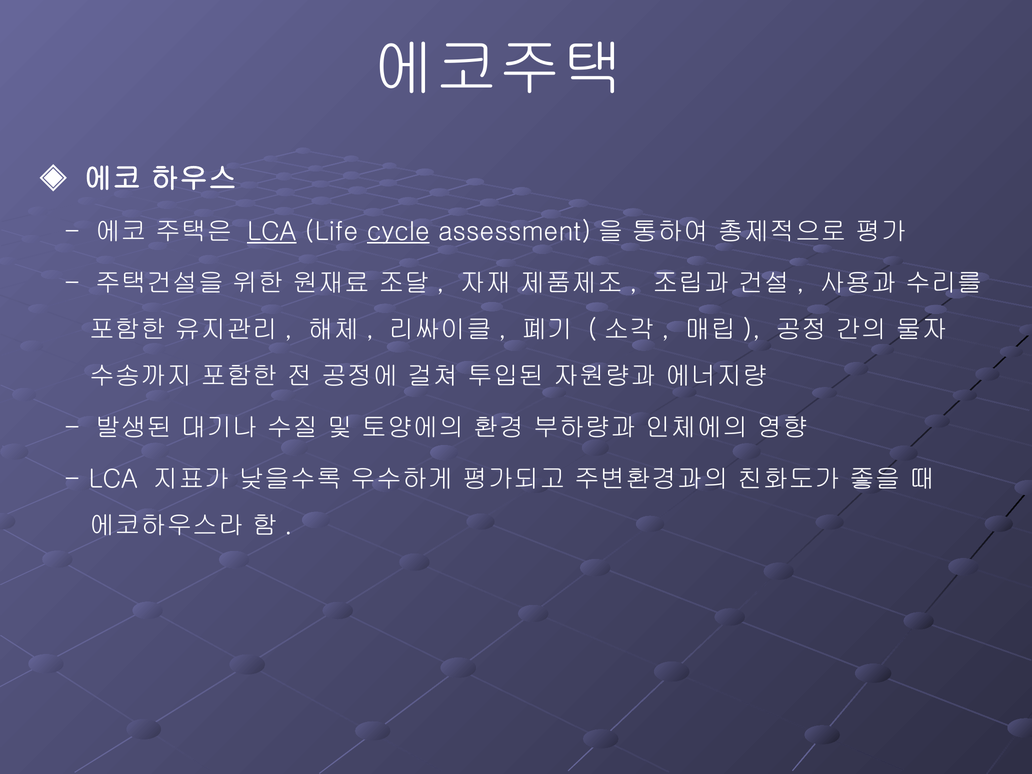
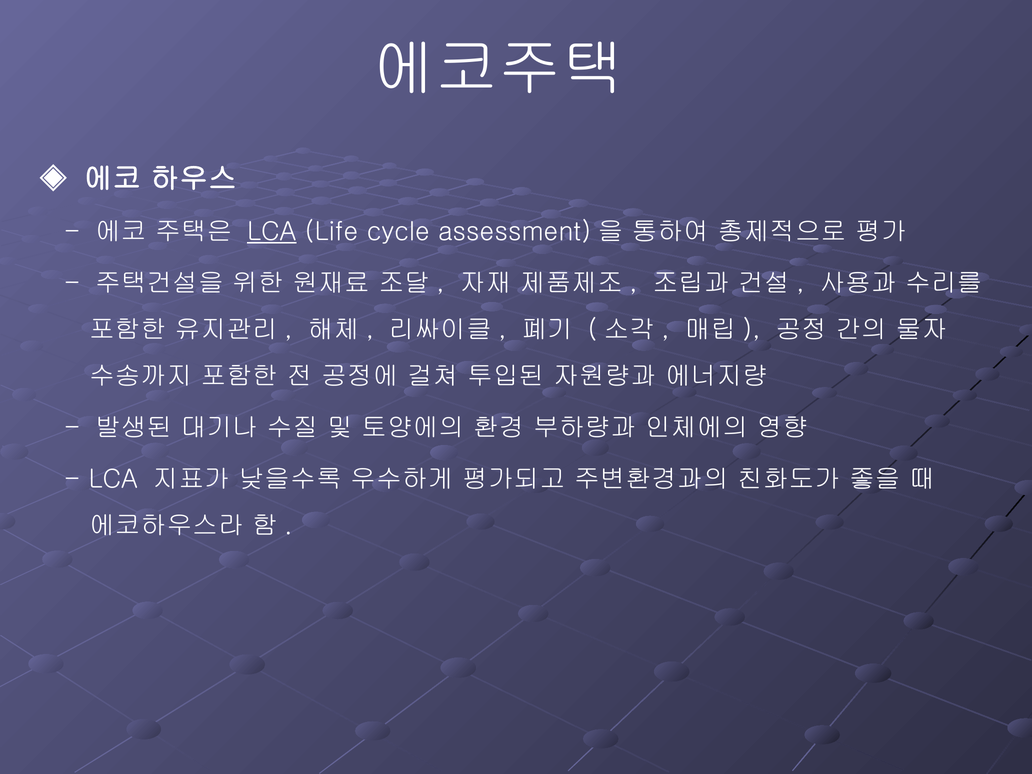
cycle underline: present -> none (398, 232)
